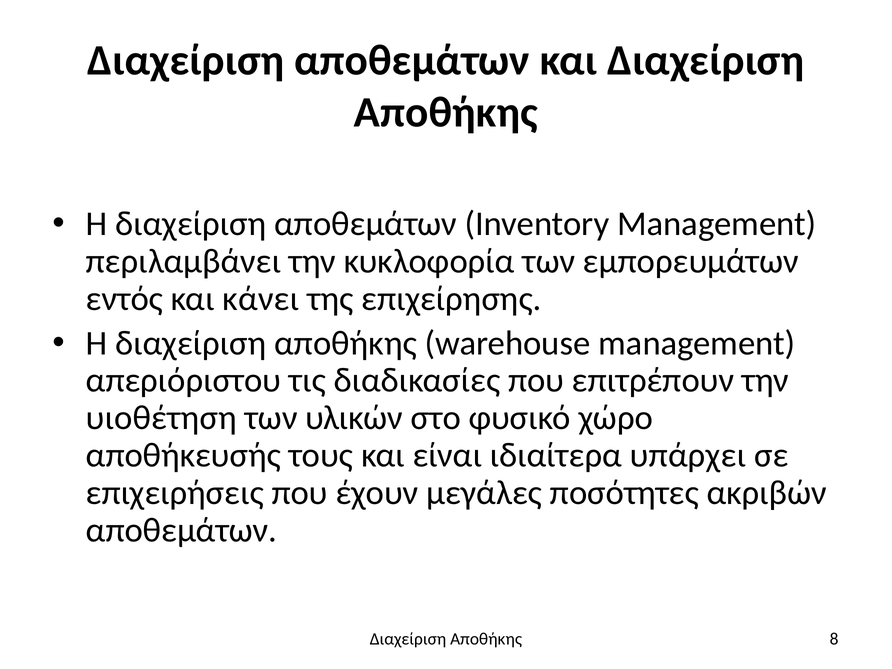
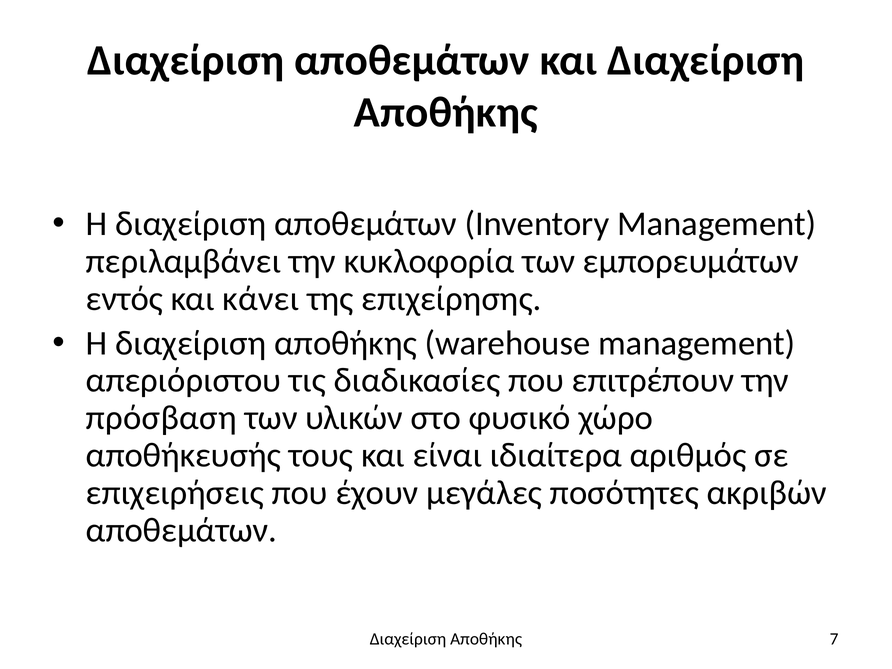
υιοθέτηση: υιοθέτηση -> πρόσβαση (161, 418)
υπάρχει: υπάρχει -> αριθμός (688, 455)
8: 8 -> 7 (834, 639)
